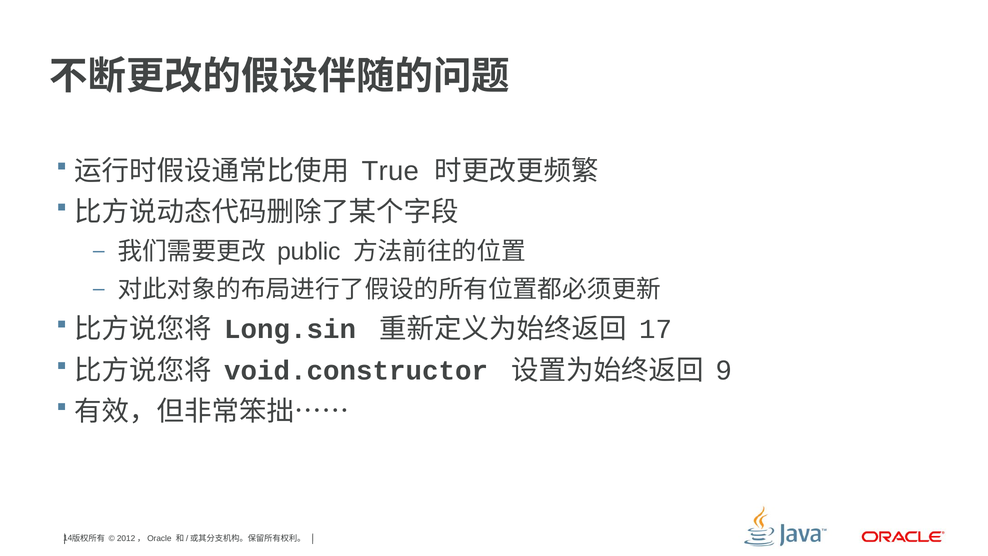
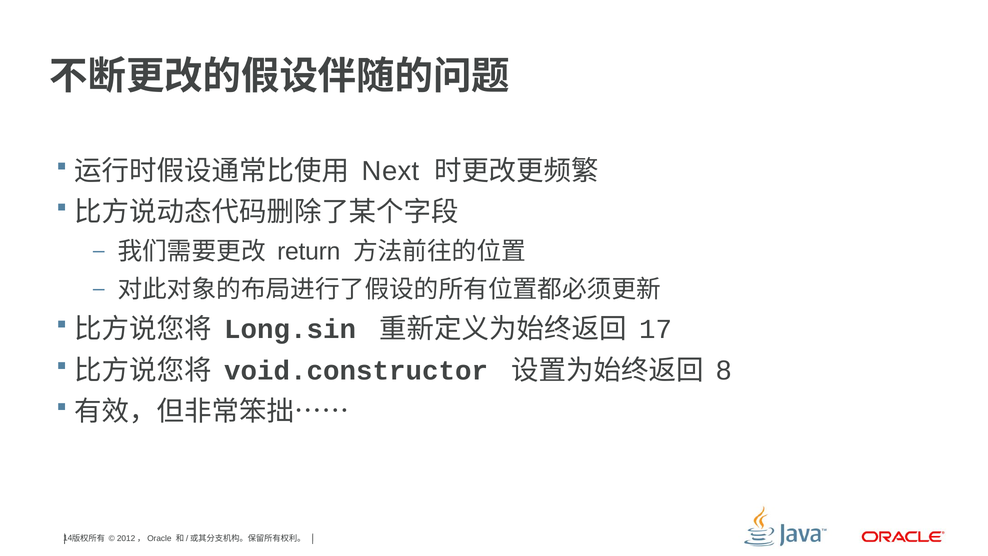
True: True -> Next (391, 171)
public: public -> return (309, 251)
9: 9 -> 8 (724, 370)
